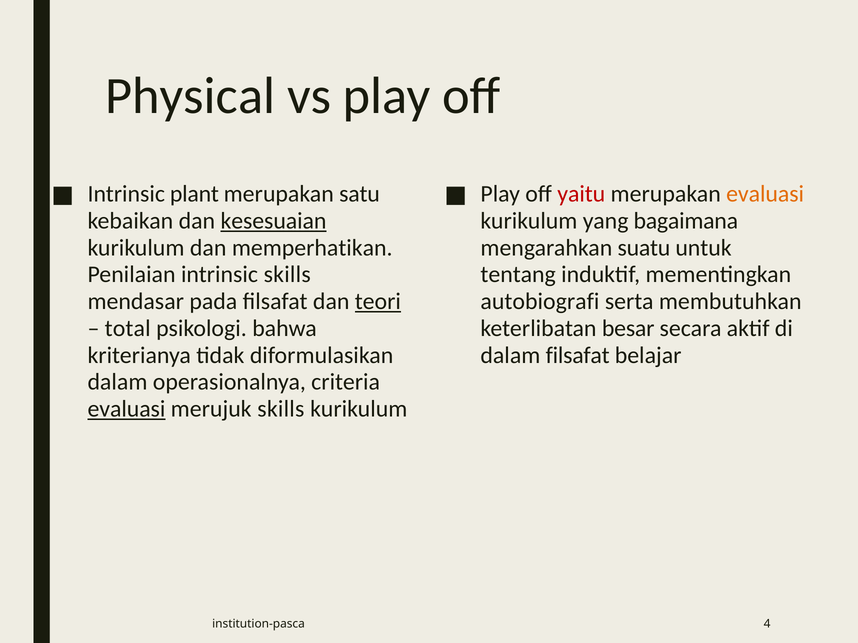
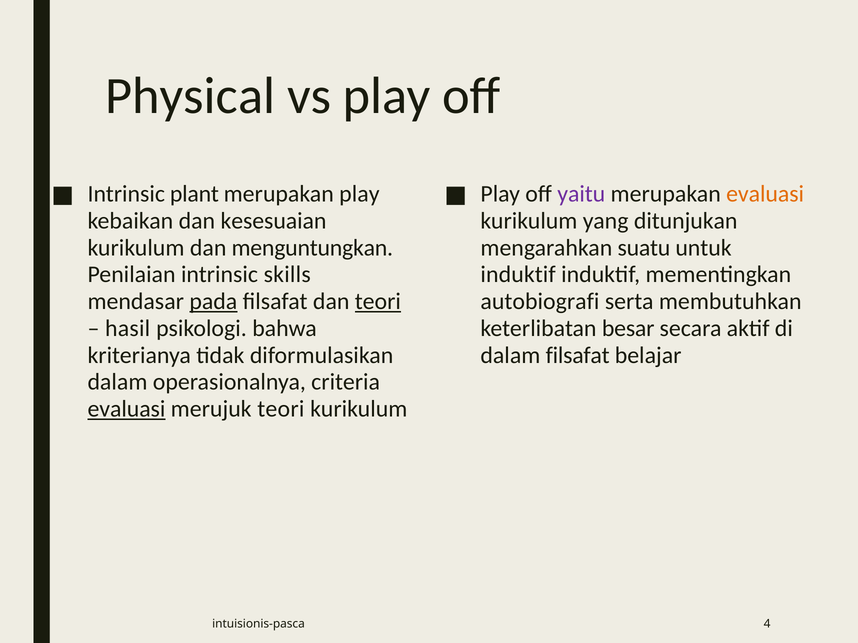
merupakan satu: satu -> play (359, 194)
yaitu colour: red -> purple (581, 194)
kesesuaian underline: present -> none (273, 221)
bagaimana: bagaimana -> ditunjukan (686, 221)
memperhatikan: memperhatikan -> menguntungkan (312, 248)
tentang: tentang -> induktif (518, 275)
pada underline: none -> present (213, 302)
total: total -> hasil (128, 329)
merujuk skills: skills -> teori (281, 409)
institution-pasca: institution-pasca -> intuisionis-pasca (259, 624)
